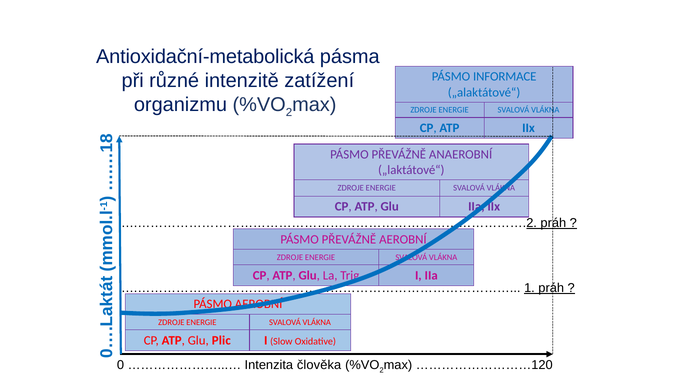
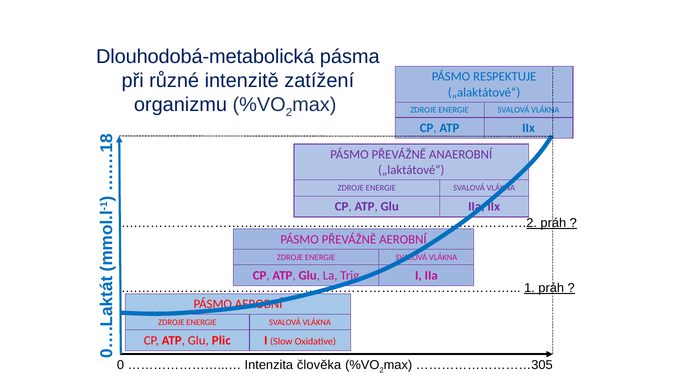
Antioxidační-metabolická: Antioxidační-metabolická -> Dlouhodobá-metabolická (205, 57)
INFORMACE: INFORMACE -> RESPEKTUJE (505, 77)
………………………120: ………………………120 -> ………………………305 (484, 366)
